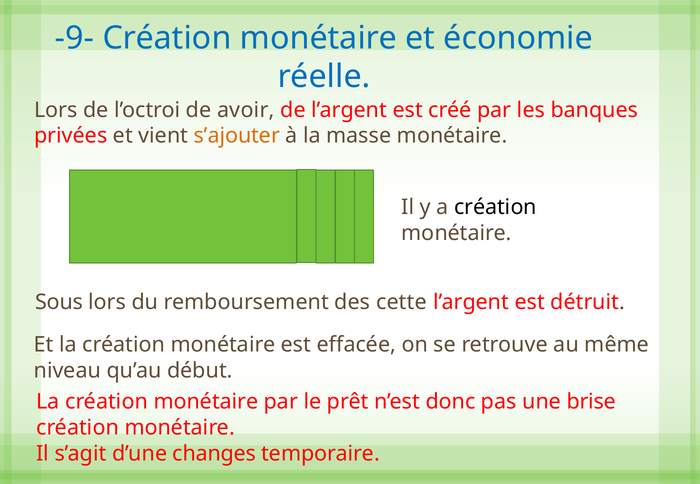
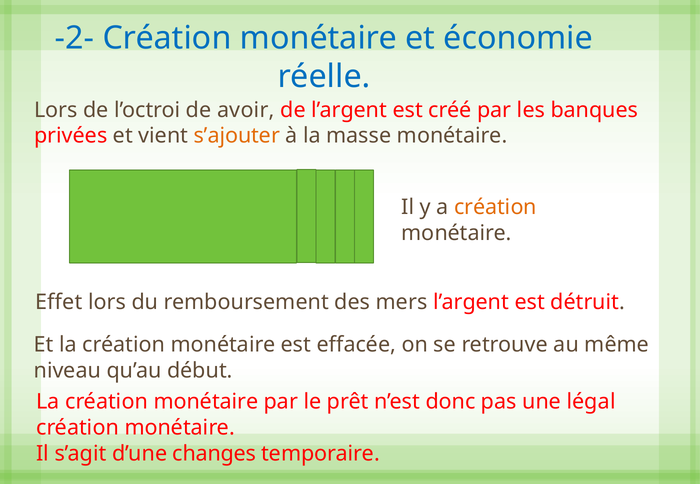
-9-: -9- -> -2- (75, 38)
création colour: black -> orange (495, 207)
Sous: Sous -> Effet (59, 302)
cette: cette -> mers (402, 302)
brise: brise -> légal (591, 402)
